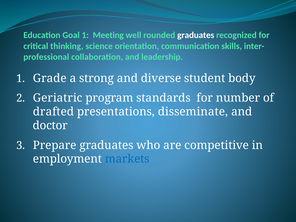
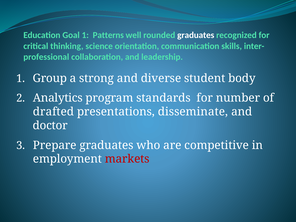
Meeting: Meeting -> Patterns (108, 35)
Grade: Grade -> Group (50, 78)
Geriatric: Geriatric -> Analytics (58, 98)
markets colour: blue -> red (127, 159)
